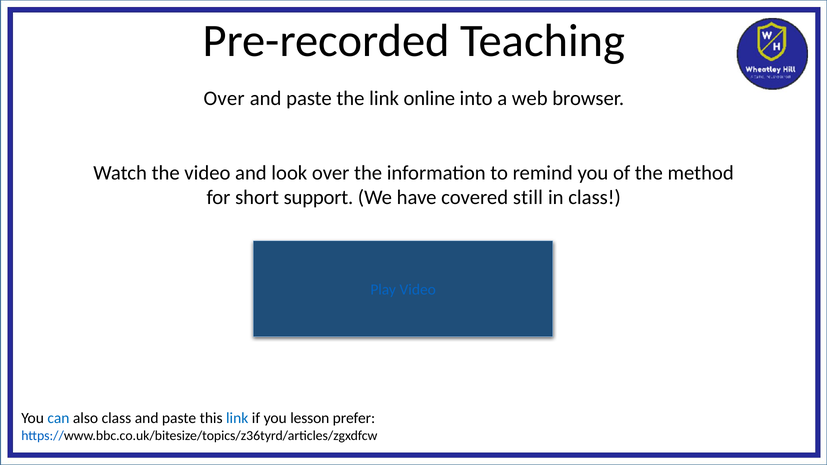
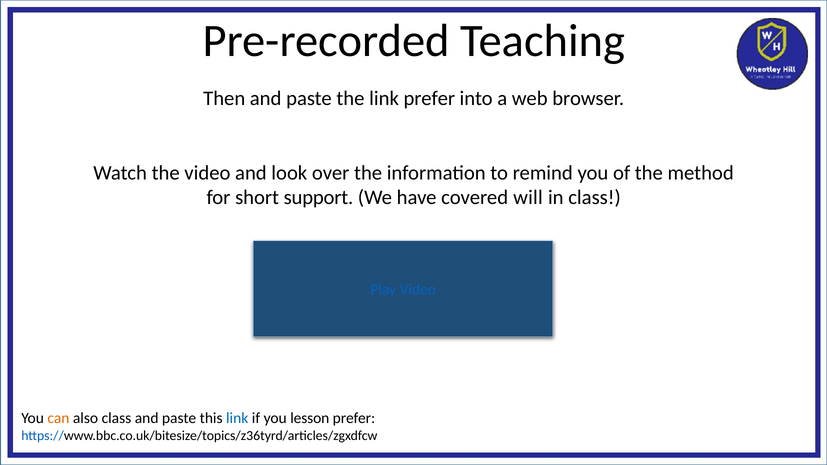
Over: Over -> Then (224, 98)
link online: online -> prefer (429, 98)
still: still -> will (528, 198)
can colour: blue -> orange (58, 419)
